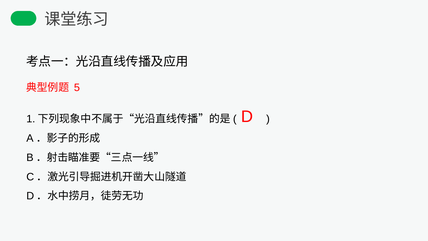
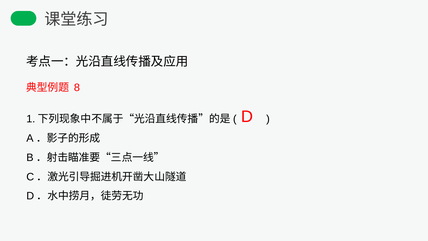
5: 5 -> 8 (77, 88)
